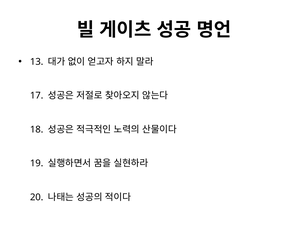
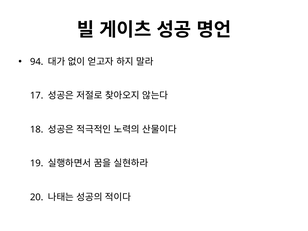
13: 13 -> 94 (37, 62)
